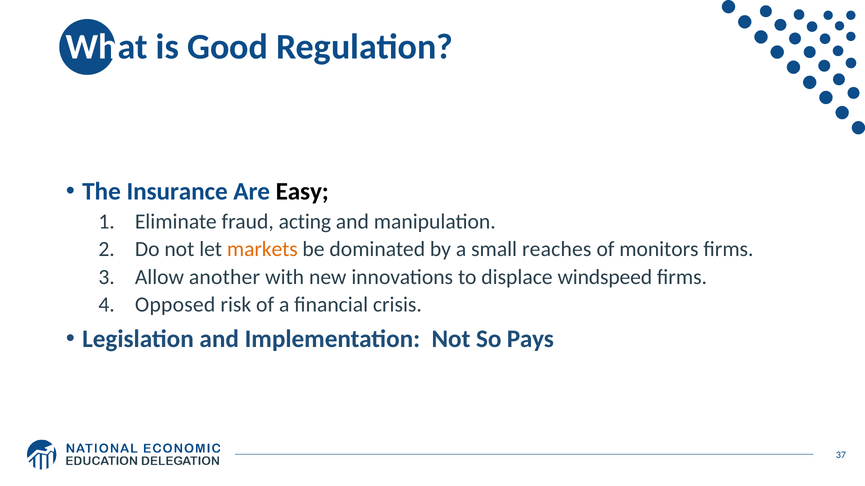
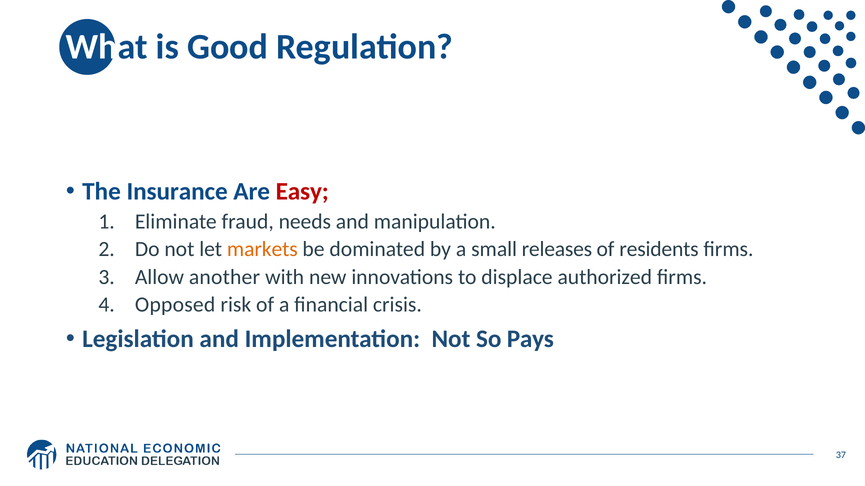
Easy colour: black -> red (302, 192)
acting: acting -> needs (305, 222)
reaches: reaches -> releases (557, 249)
monitors: monitors -> residents (659, 249)
windspeed: windspeed -> authorized (605, 277)
